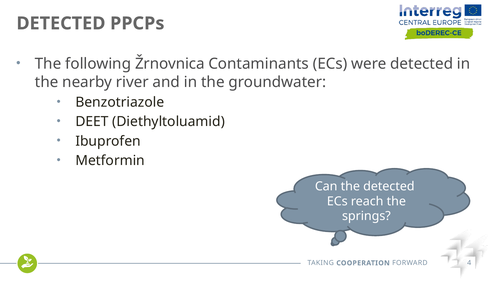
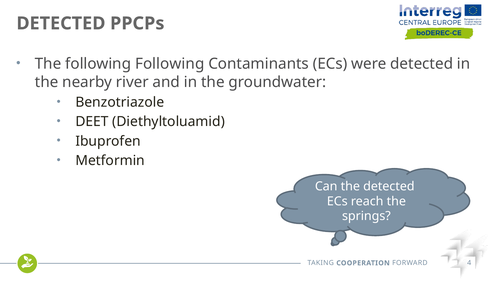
following Žrnovnica: Žrnovnica -> Following (170, 64)
